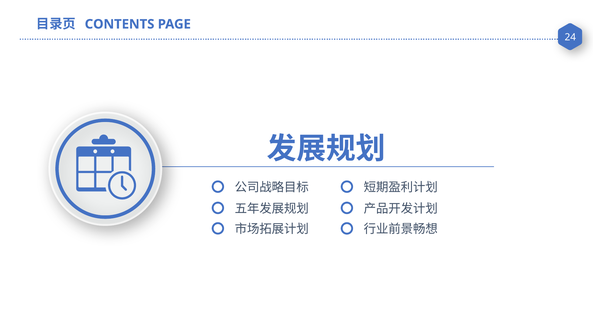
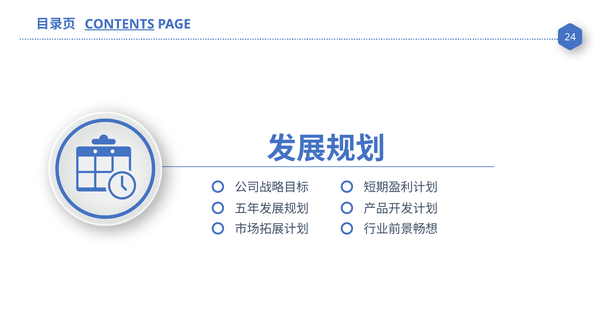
CONTENTS underline: none -> present (120, 24)
